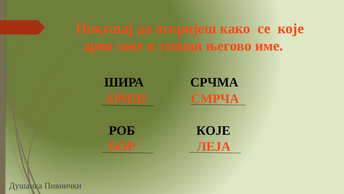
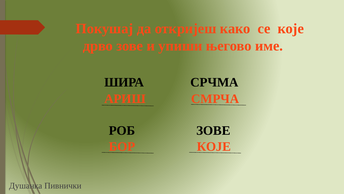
РОБ КОЈЕ: КОЈЕ -> ЗОВЕ (213, 130)
БОР ЛЕЈА: ЛЕЈА -> КОЈЕ (214, 146)
